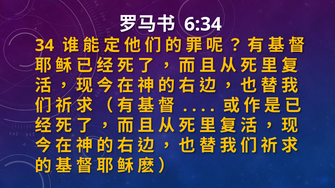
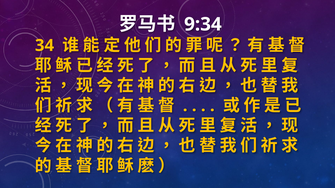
6:34: 6:34 -> 9:34 (203, 24)
